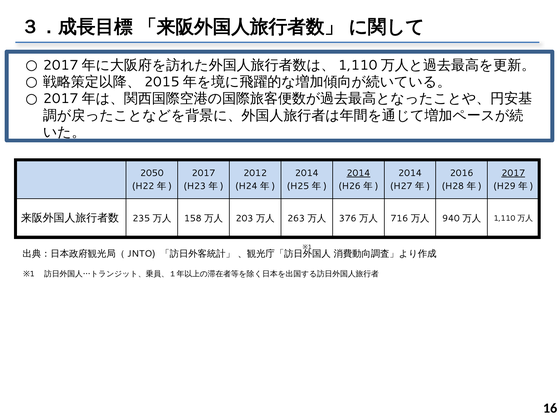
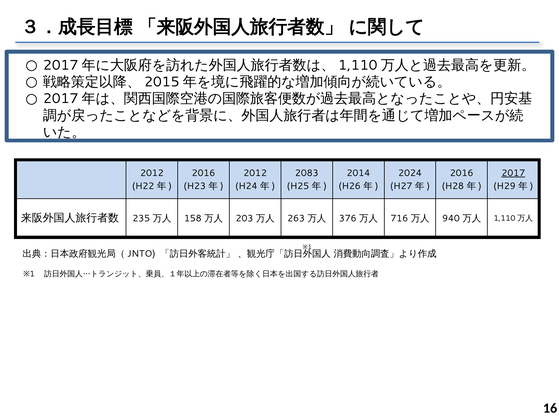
2050: 2050 -> 2012 (152, 173)
2017: 2017 -> 2016 (204, 173)
2014: 2014 -> 2083 (307, 173)
2014 underline: present -> none (358, 173)
2014: 2014 -> 2024 (410, 173)
